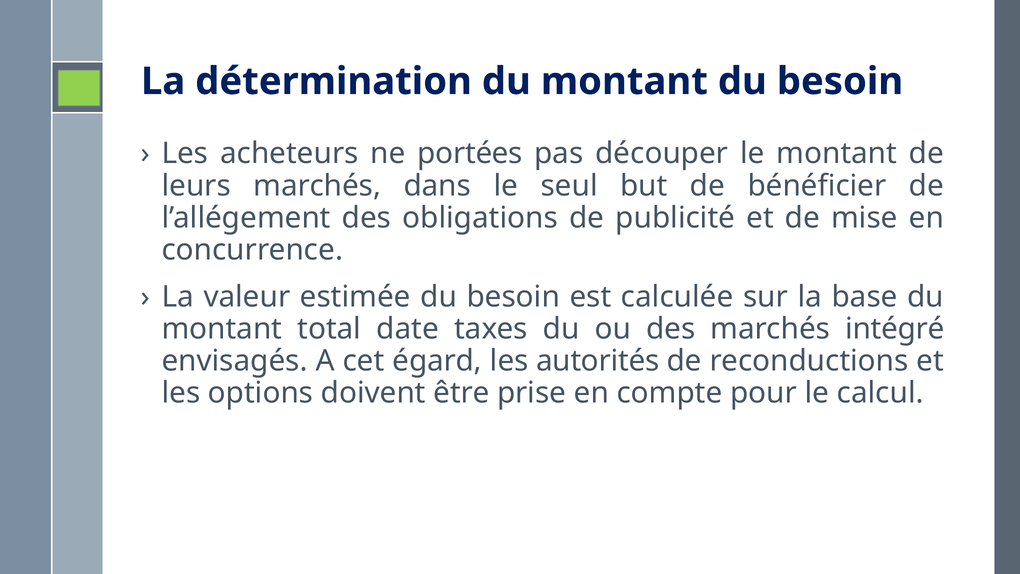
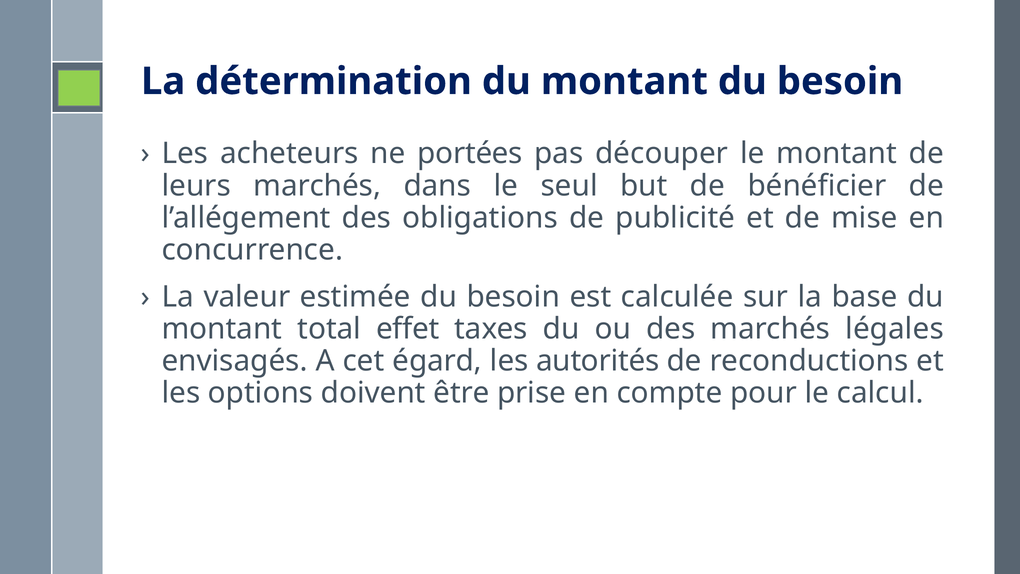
date: date -> effet (408, 329)
intégré: intégré -> légales (895, 329)
